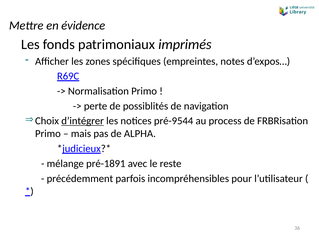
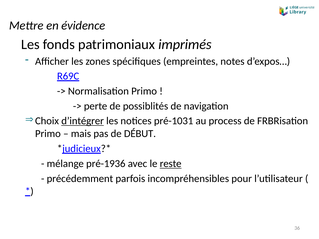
pré-9544: pré-9544 -> pré-1031 (174, 121)
ALPHA: ALPHA -> DÉBUT (140, 134)
pré-1891: pré-1891 -> pré-1936 (106, 164)
reste underline: none -> present (171, 164)
